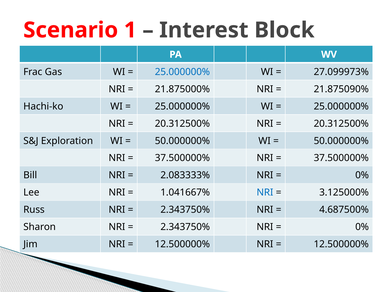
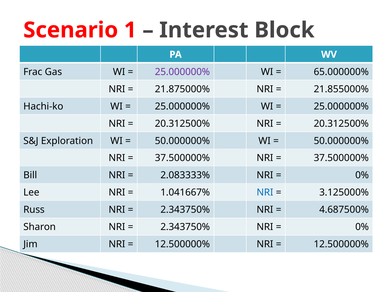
25.000000% colour: blue -> purple (182, 72)
27.099973%: 27.099973% -> 65.000000% (341, 72)
21.875090%: 21.875090% -> 21.855000% (341, 89)
